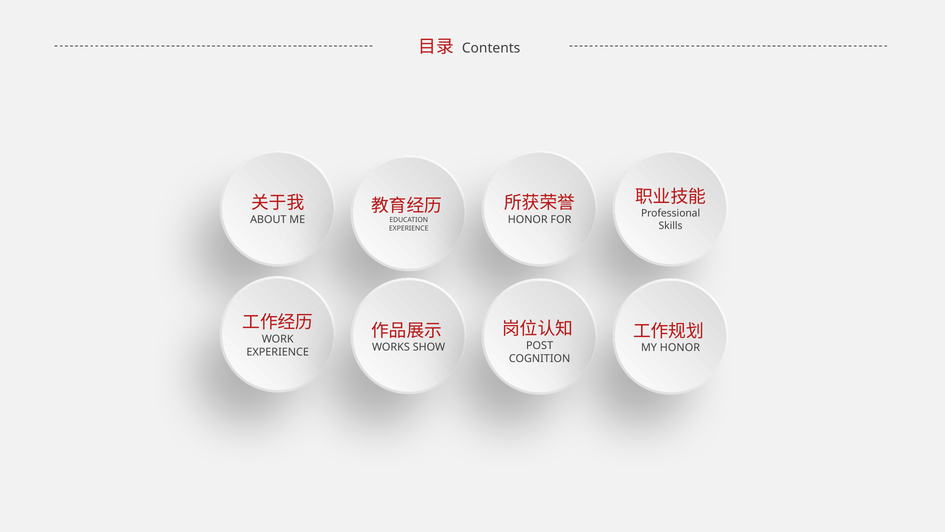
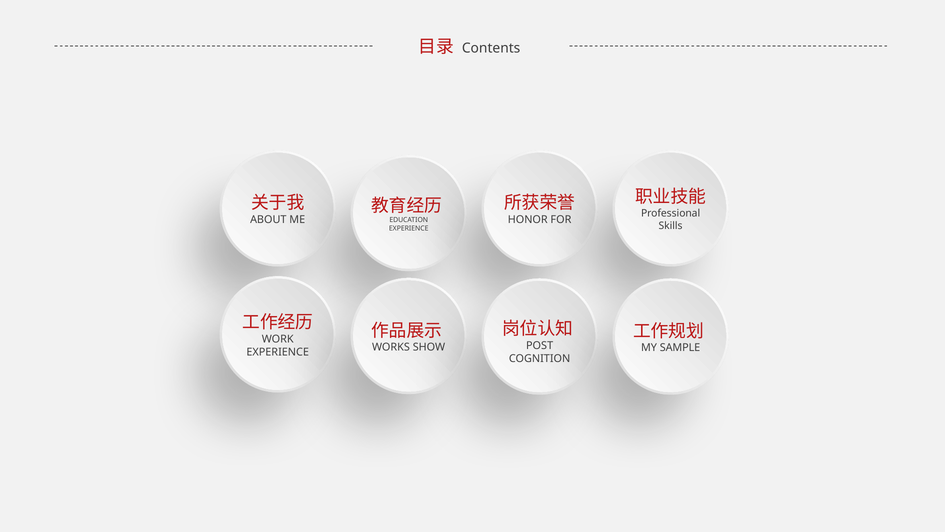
HONOR: HONOR -> SAMPLE (680, 348)
